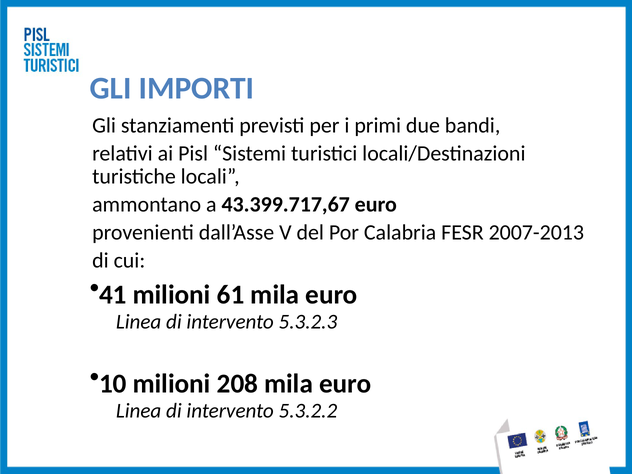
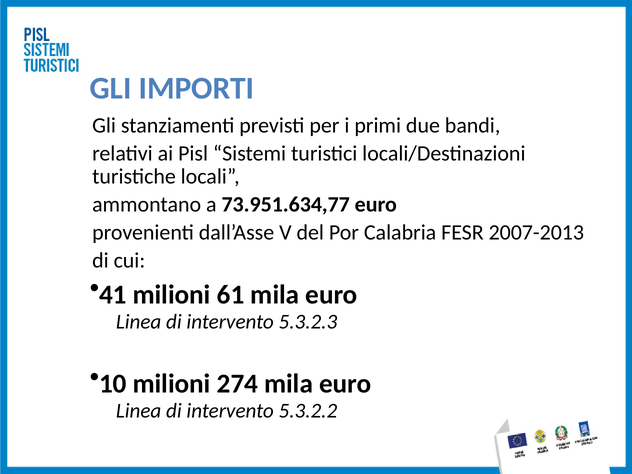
43.399.717,67: 43.399.717,67 -> 73.951.634,77 (286, 205)
208: 208 -> 274 (237, 384)
